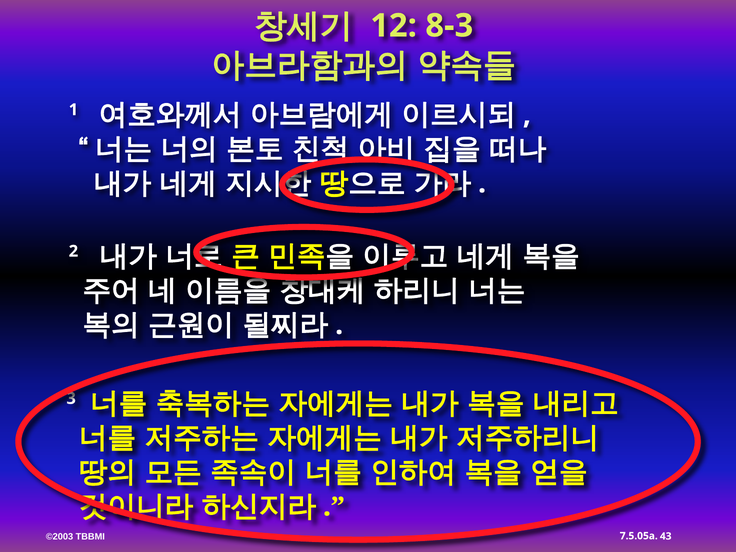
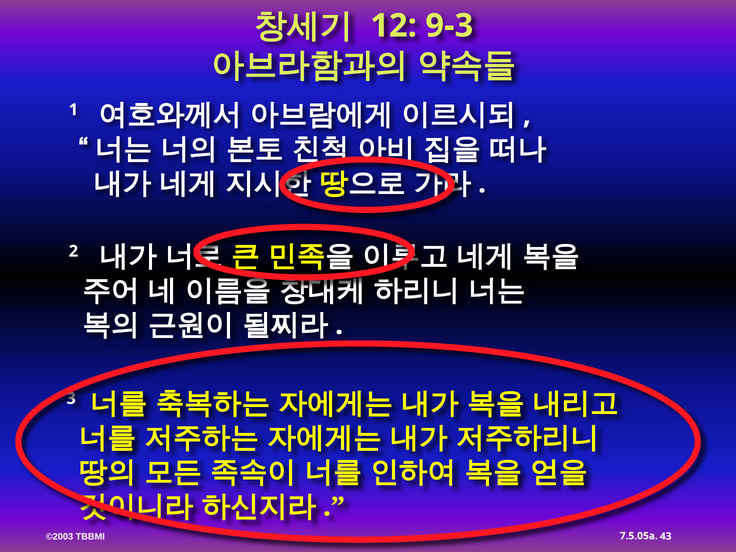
8-3: 8-3 -> 9-3 (449, 26)
